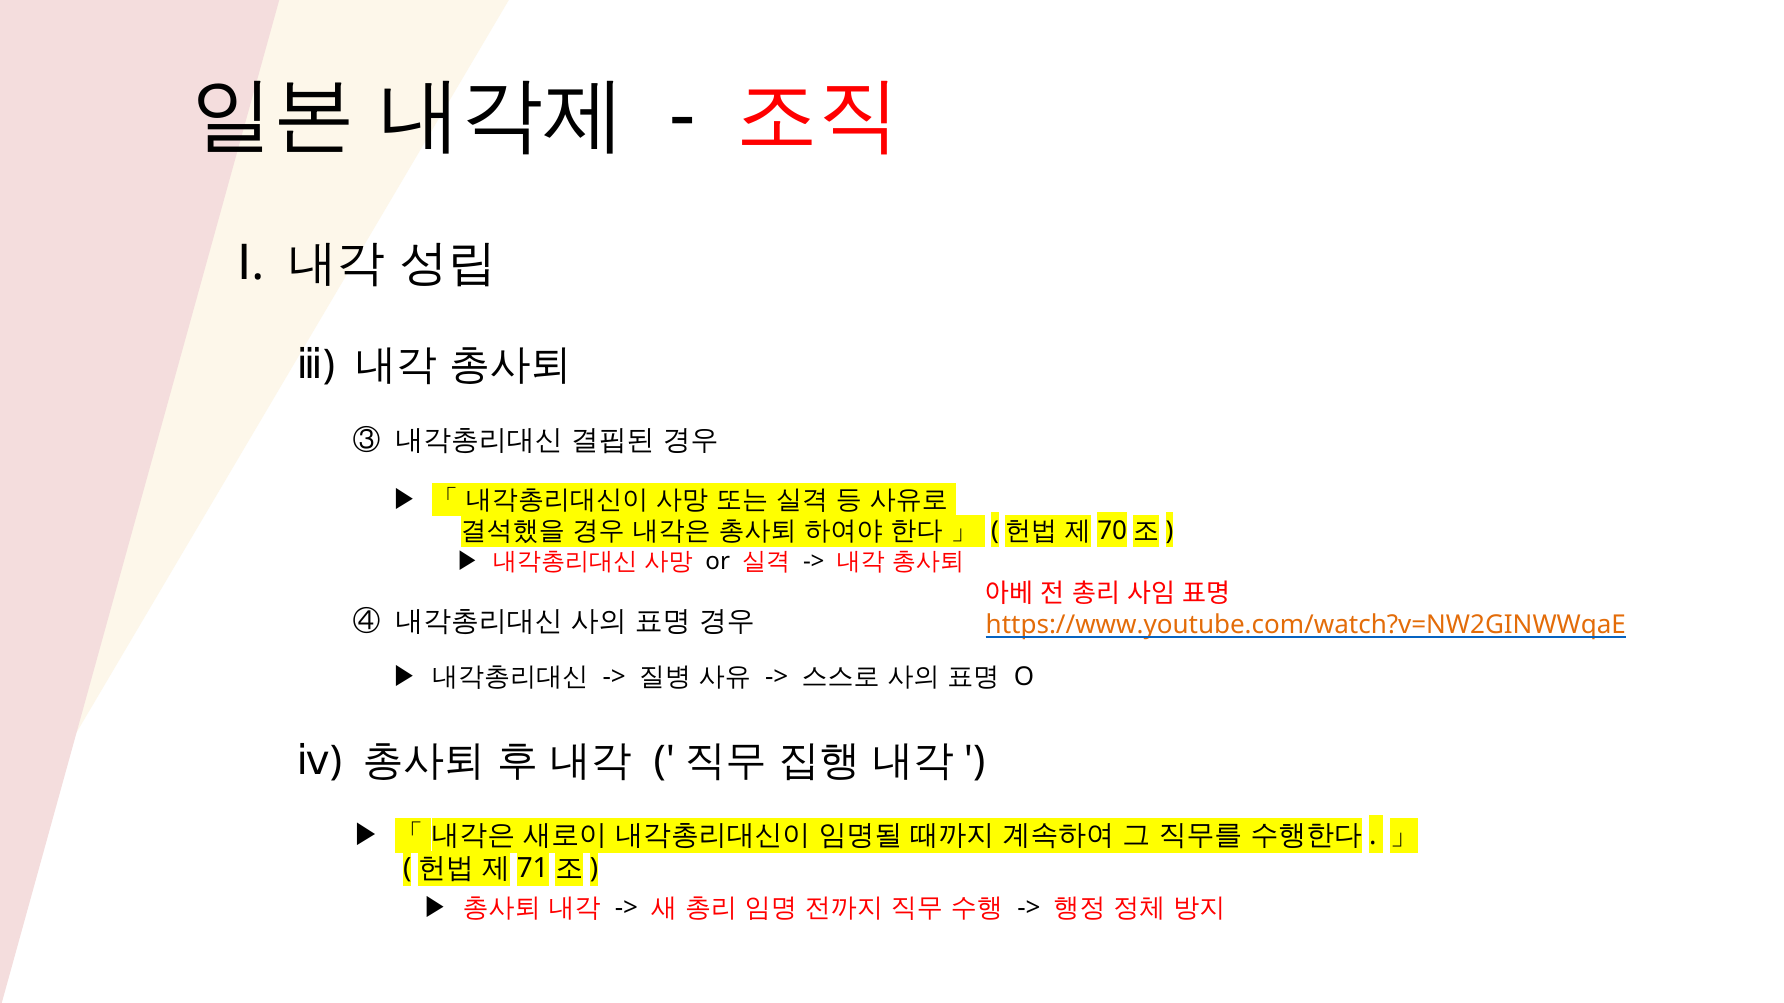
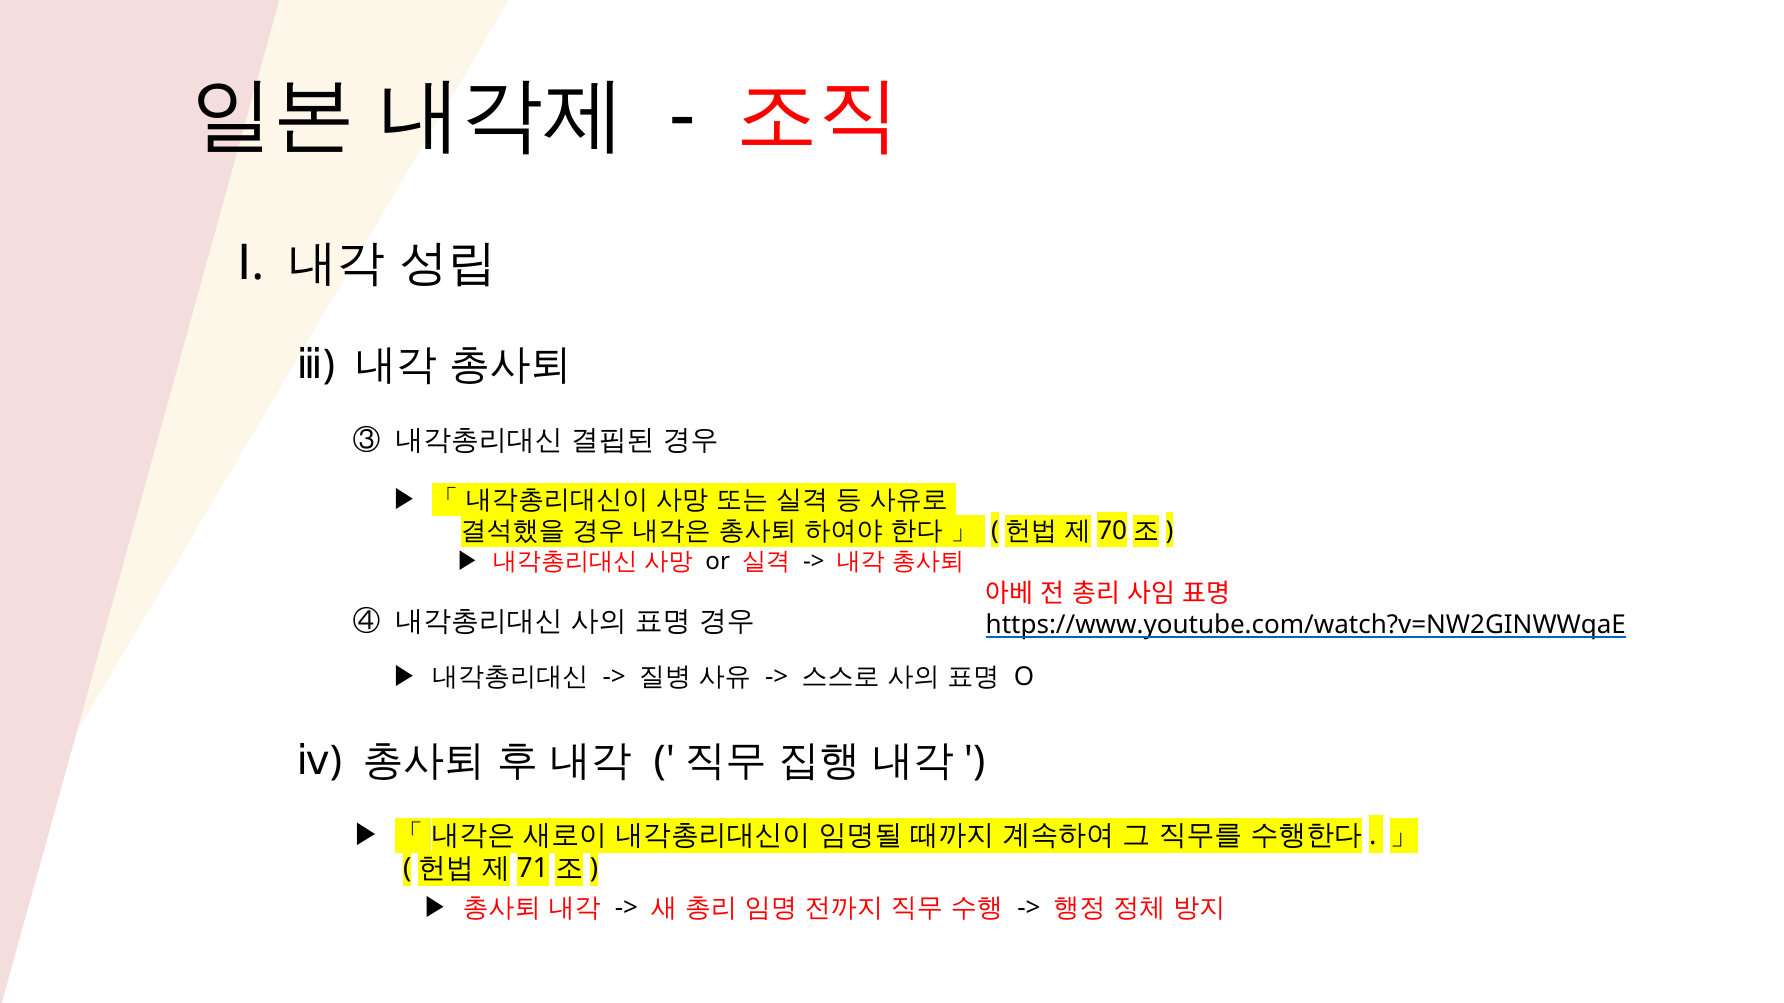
https://www.youtube.com/watch?v=NW2GINWWqaE colour: orange -> black (1306, 625)
